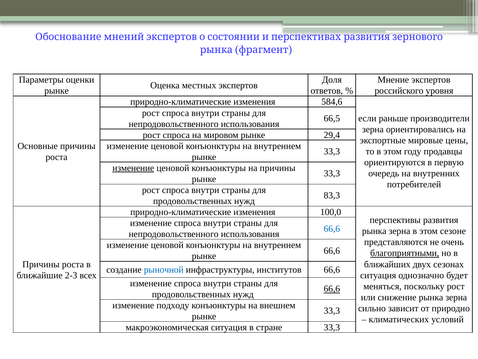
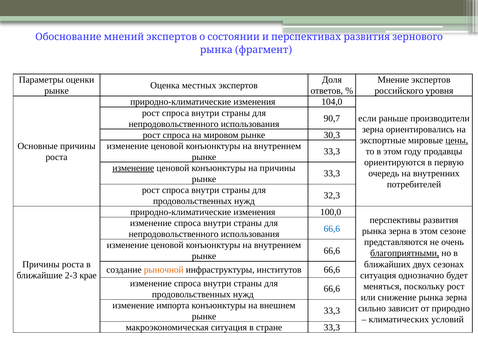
584,6: 584,6 -> 104,0 (332, 102)
66,5: 66,5 -> 90,7 (332, 118)
29,4: 29,4 -> 30,3 (332, 135)
цены underline: none -> present (457, 140)
83,3: 83,3 -> 32,3 (332, 195)
рыночной colour: blue -> orange (164, 269)
всех: всех -> крае (88, 275)
66,6 underline: present -> none (332, 288)
подходу: подходу -> импорта (173, 305)
